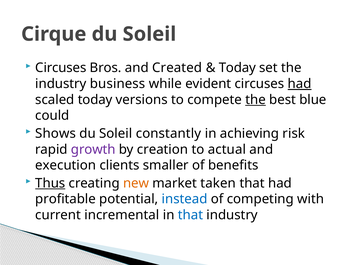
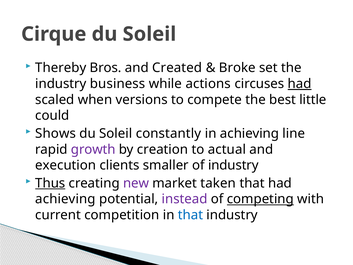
Circuses: Circuses -> Thereby (61, 68)
Today: Today -> Broke (237, 68)
evident: evident -> actions (208, 84)
scaled today: today -> when (95, 100)
the underline: present -> none (256, 100)
blue: blue -> little (313, 100)
risk: risk -> line (294, 133)
of benefits: benefits -> industry (233, 165)
new colour: orange -> purple (136, 183)
profitable: profitable -> achieving (65, 199)
instead colour: blue -> purple (185, 199)
competing underline: none -> present (260, 199)
incremental: incremental -> competition (122, 215)
